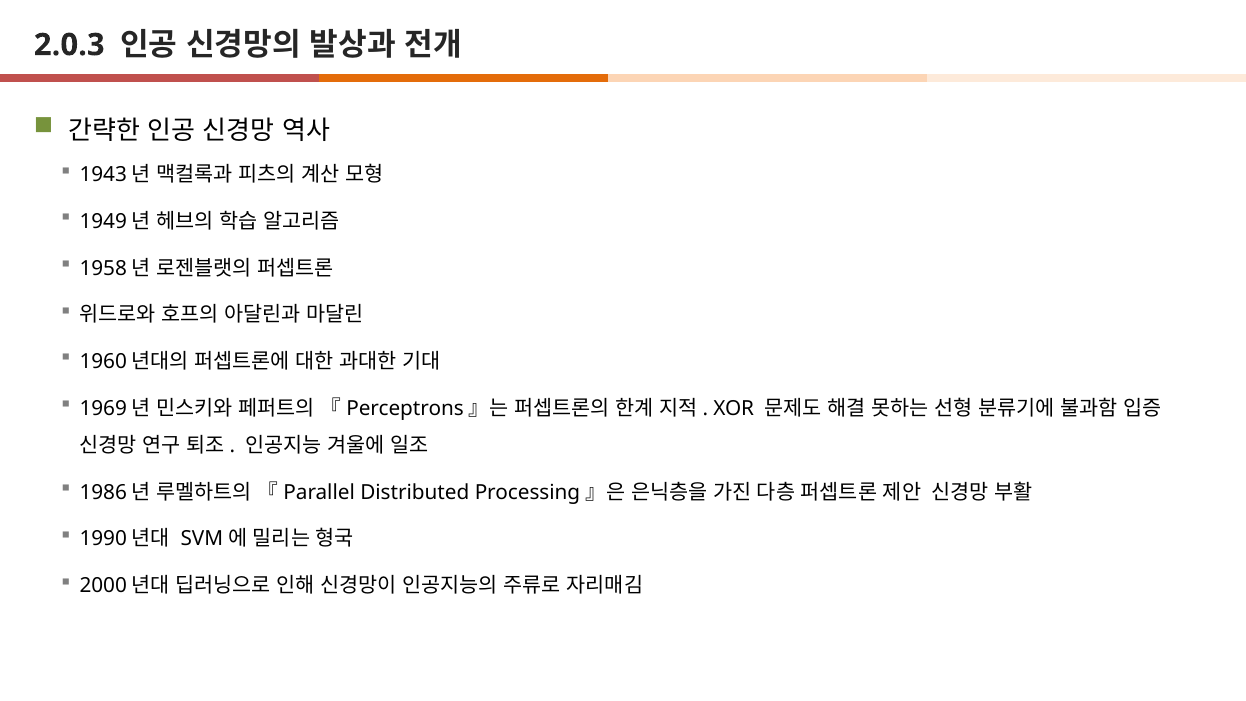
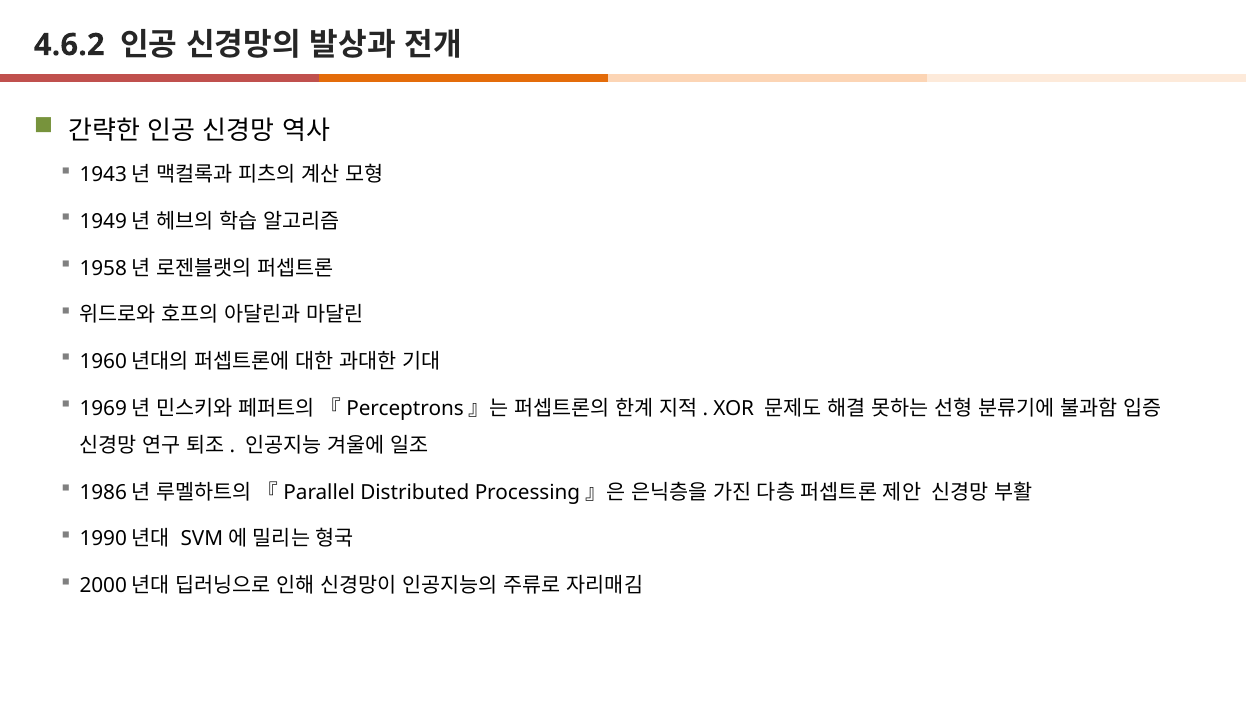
2.0.3: 2.0.3 -> 4.6.2 (69, 45)
